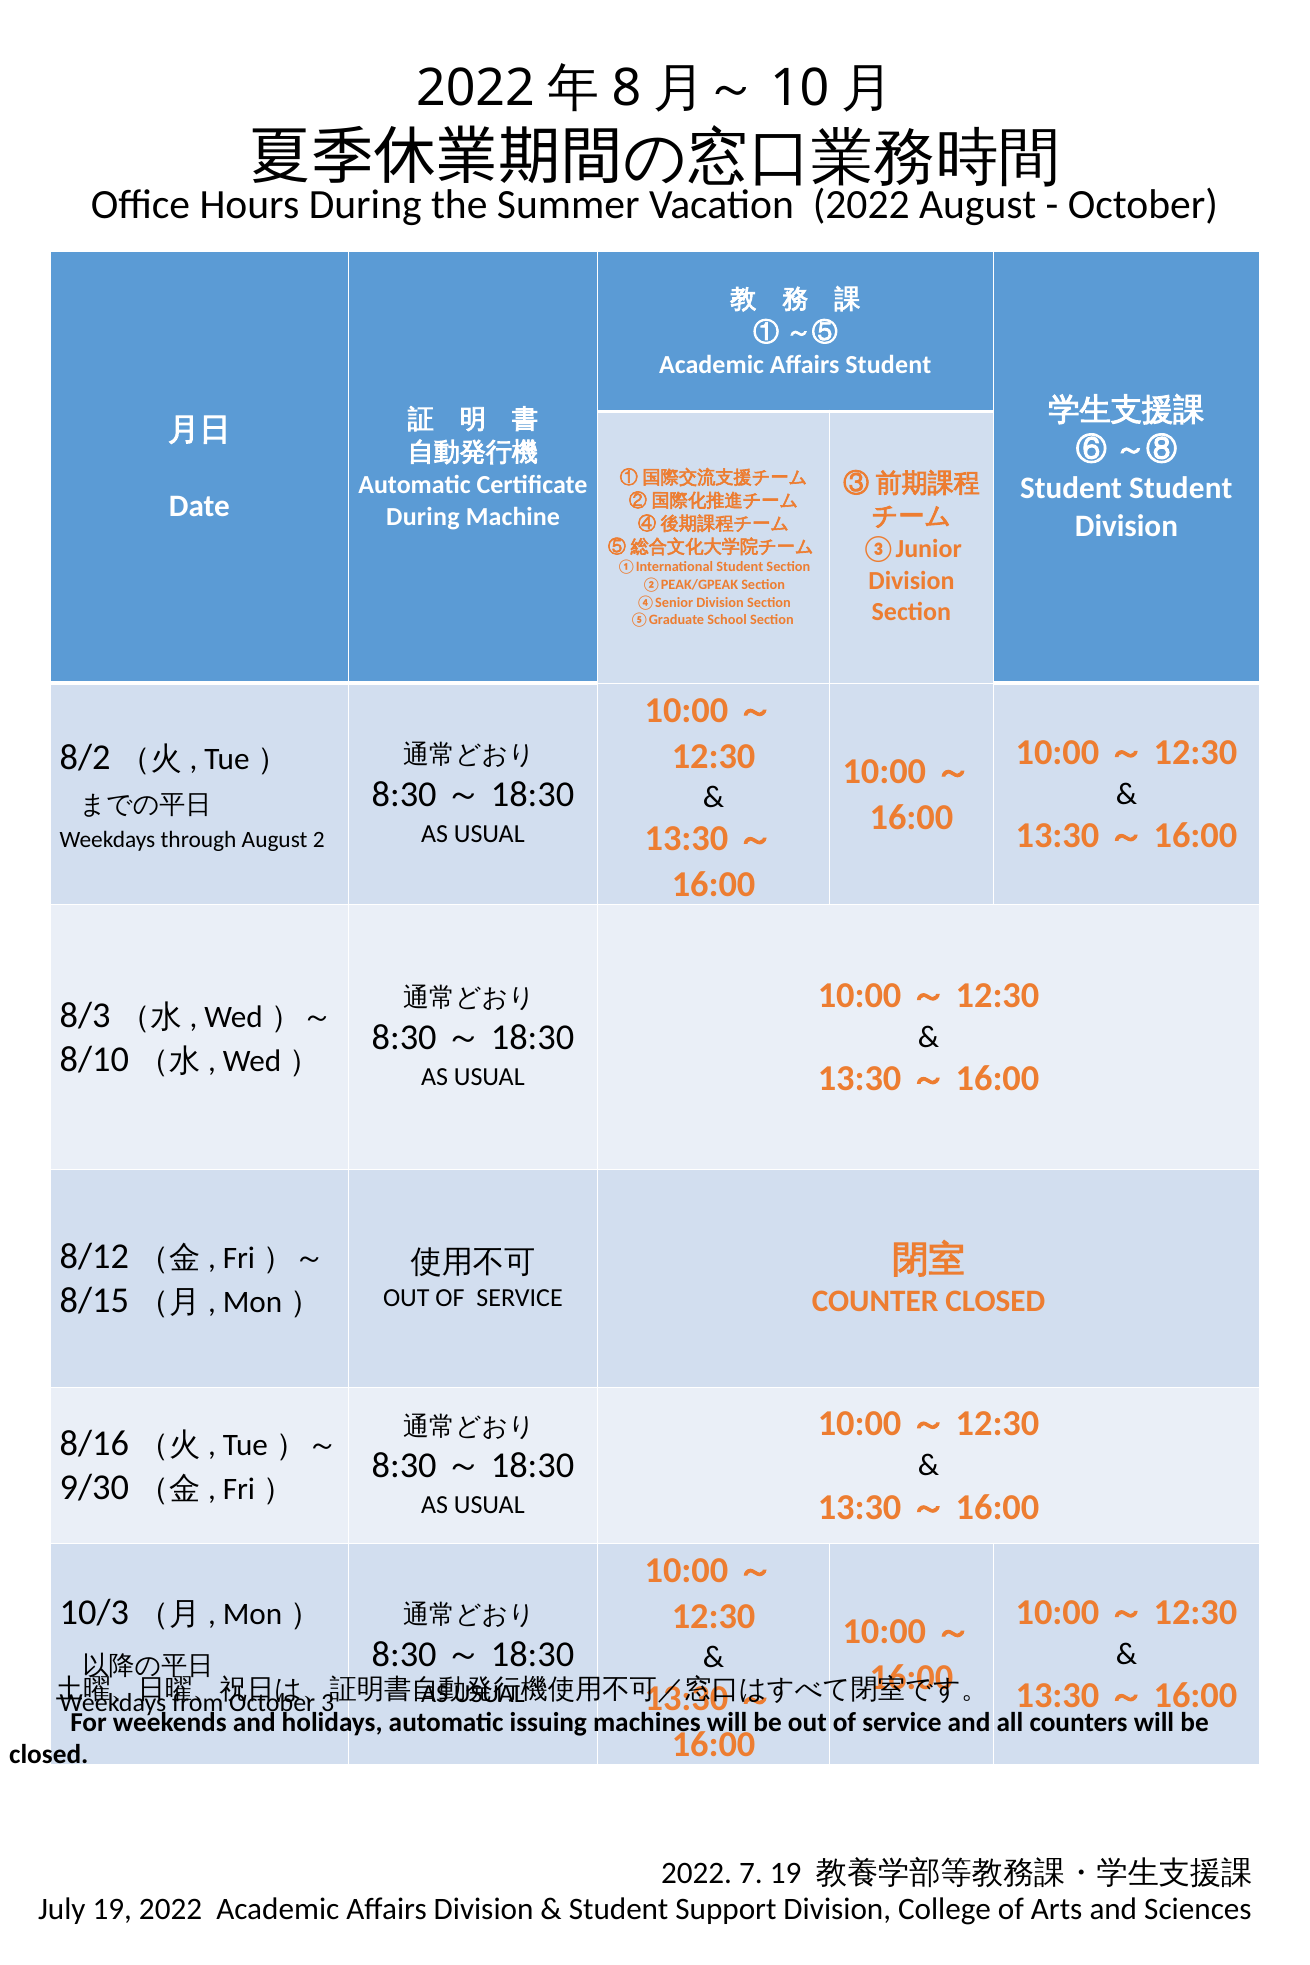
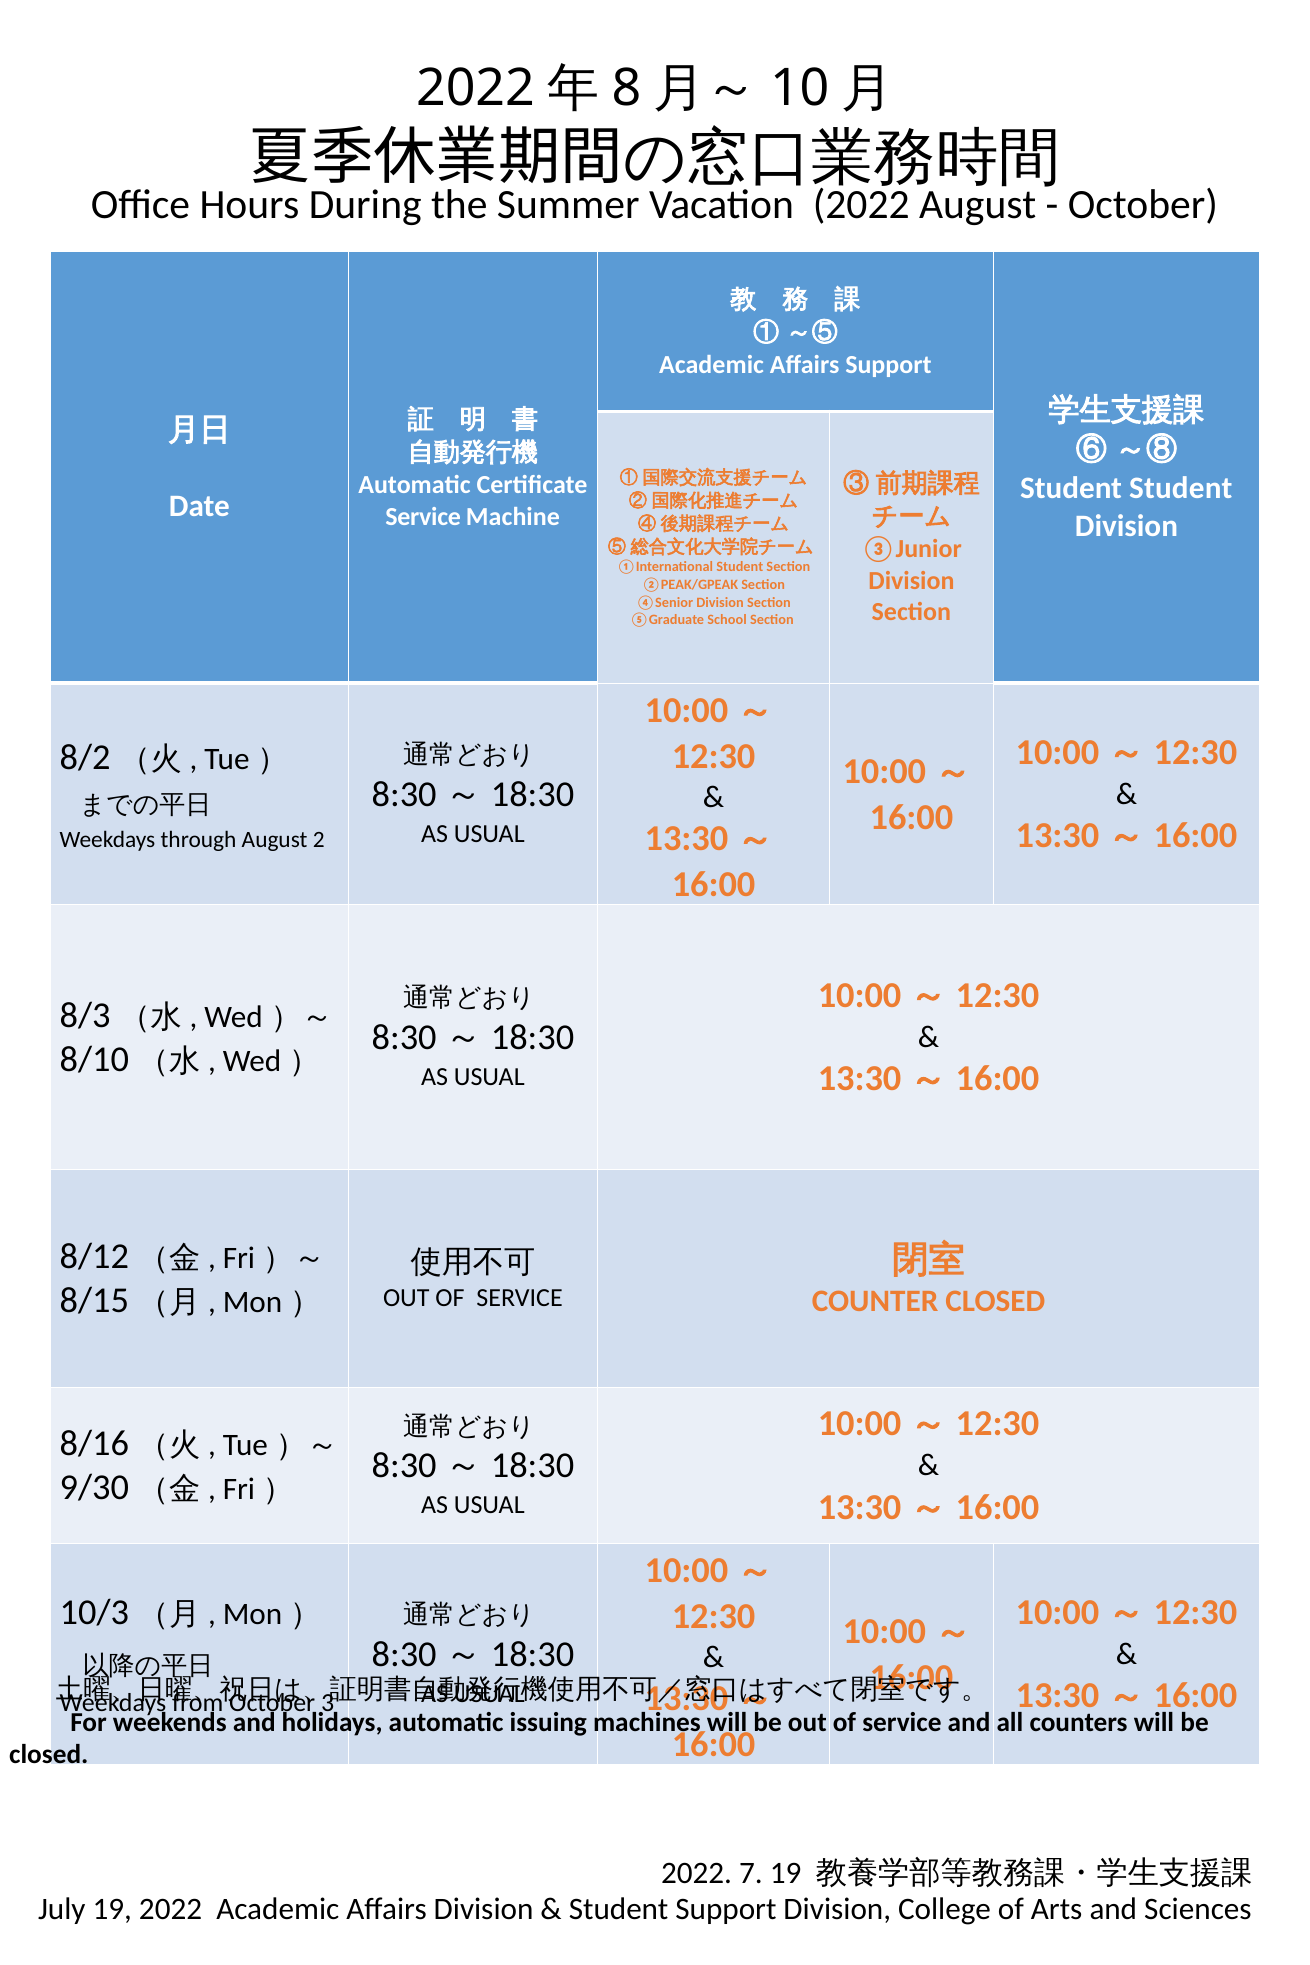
Affairs Student: Student -> Support (888, 365)
During: During -> Service (423, 516)
